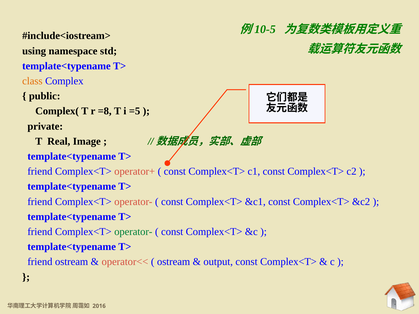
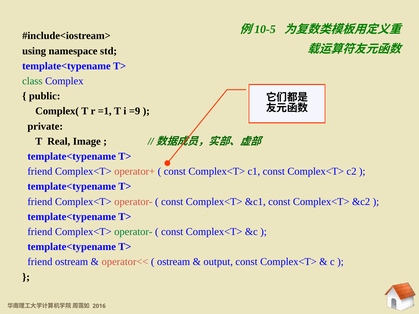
class colour: orange -> green (32, 81)
=8: =8 -> =1 (105, 111)
=5: =5 -> =9 (135, 111)
